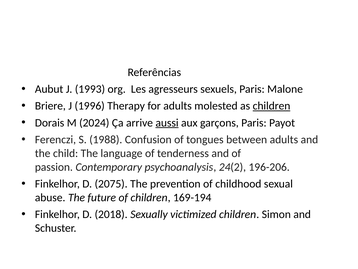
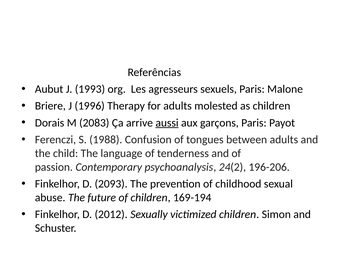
children underline: present -> none (272, 106)
2024: 2024 -> 2083 (94, 123)
2075: 2075 -> 2093 (111, 184)
2018: 2018 -> 2012 (111, 214)
